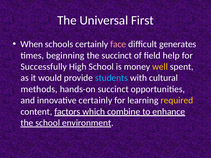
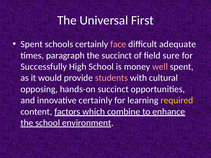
When: When -> Spent (32, 44)
generates: generates -> adequate (178, 44)
beginning: beginning -> paragraph (65, 56)
help: help -> sure (171, 56)
well colour: yellow -> pink (160, 67)
students colour: light blue -> pink (111, 78)
methods: methods -> opposing (39, 89)
